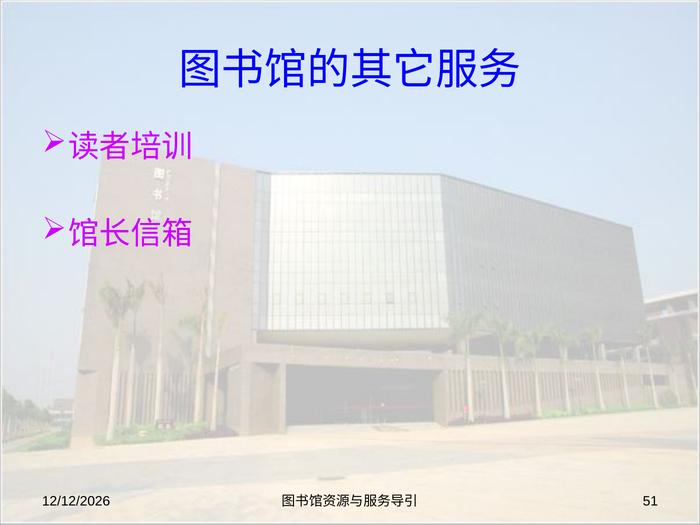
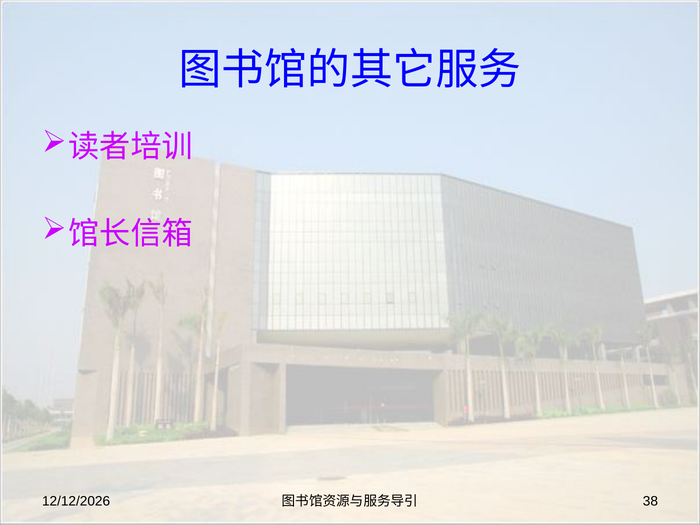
51: 51 -> 38 (650, 501)
